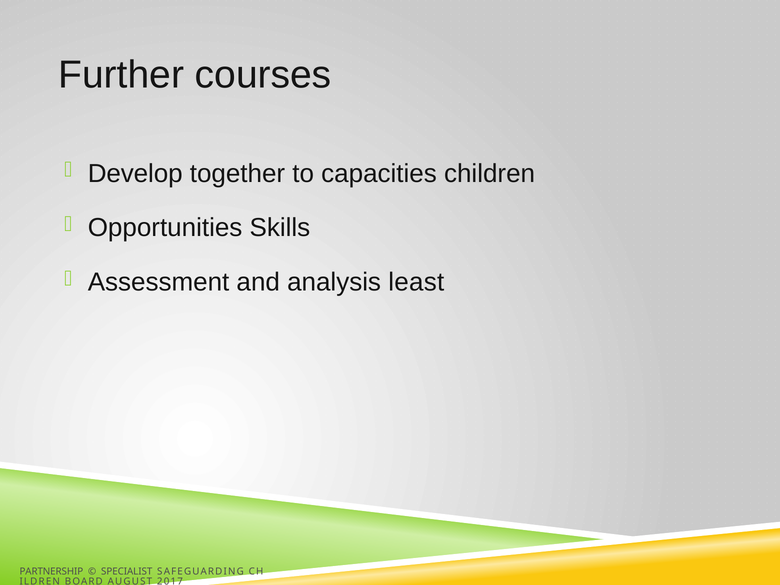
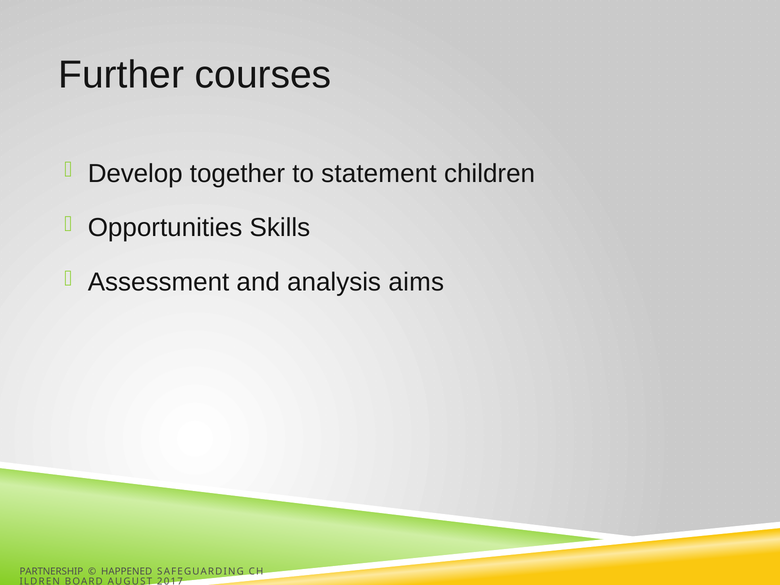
capacities: capacities -> statement (379, 173)
least: least -> aims (416, 282)
SPECIALIST: SPECIALIST -> HAPPENED (127, 572)
